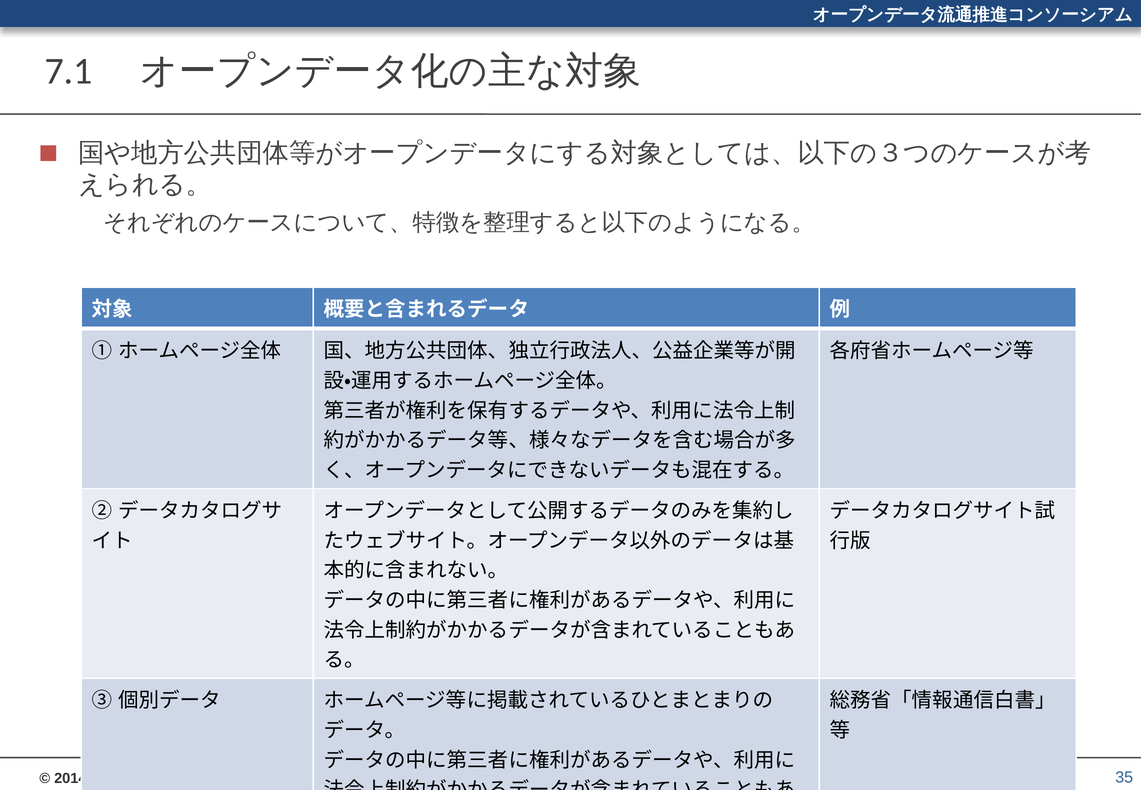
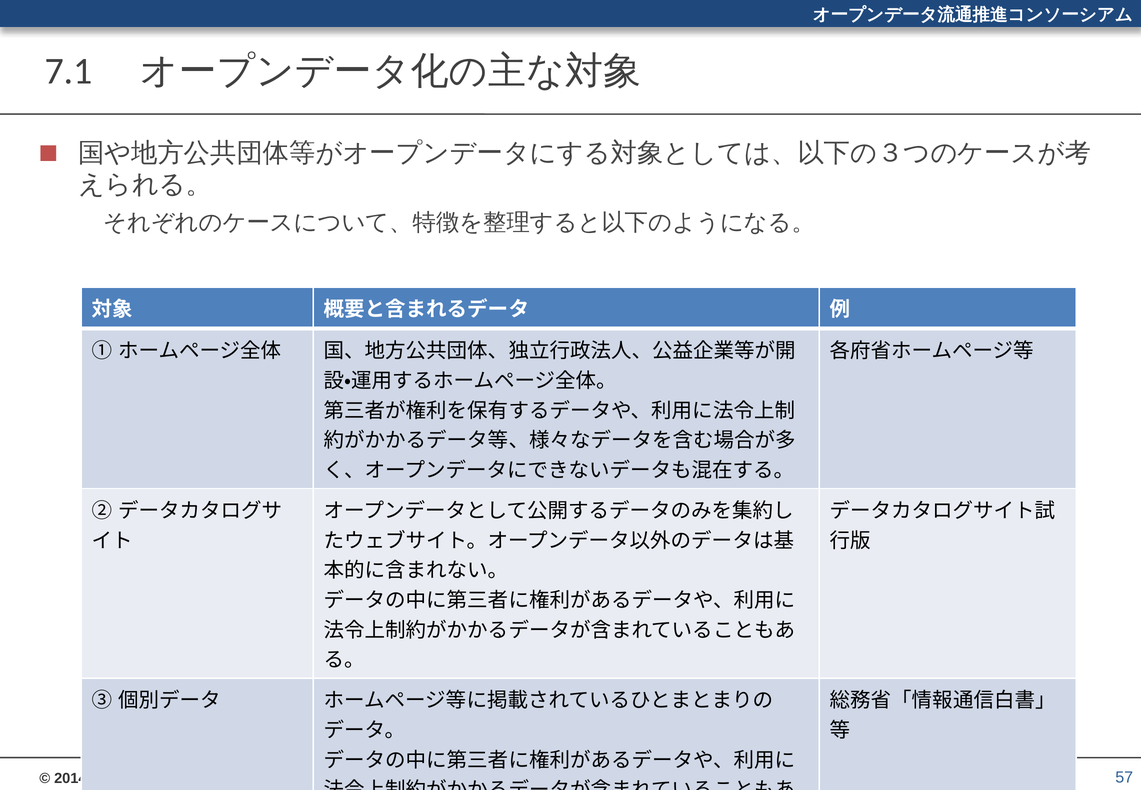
35: 35 -> 57 (1124, 777)
